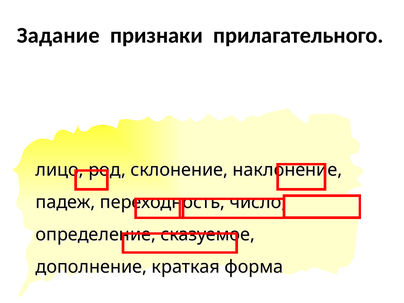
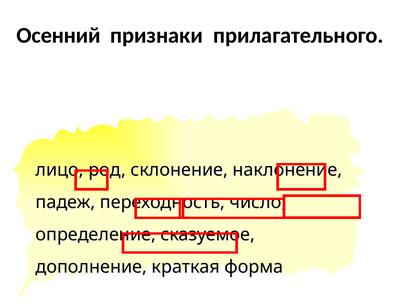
Задание: Задание -> Осенний (59, 36)
